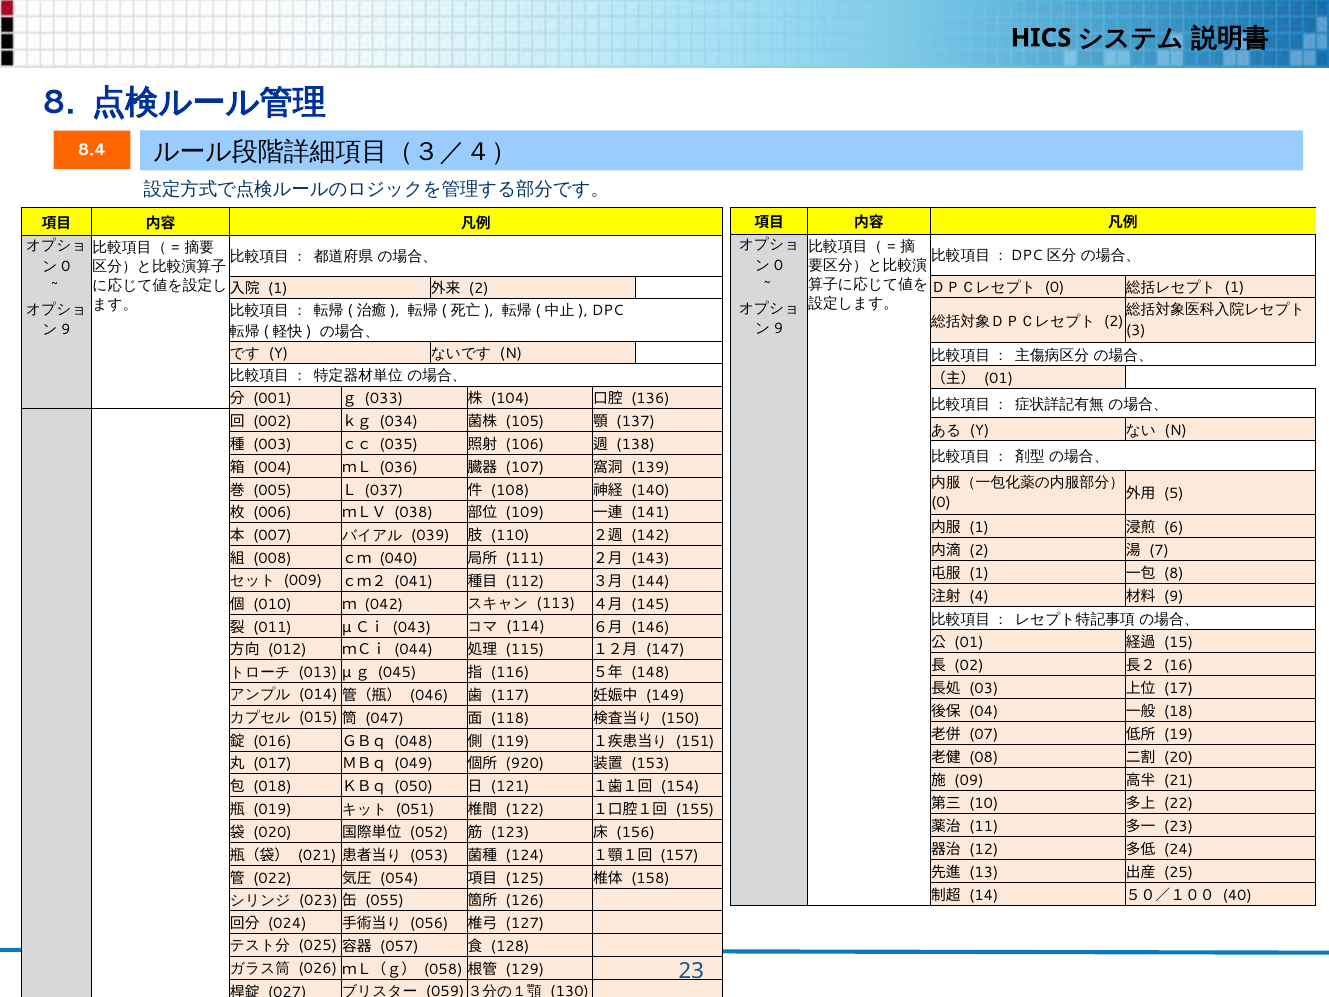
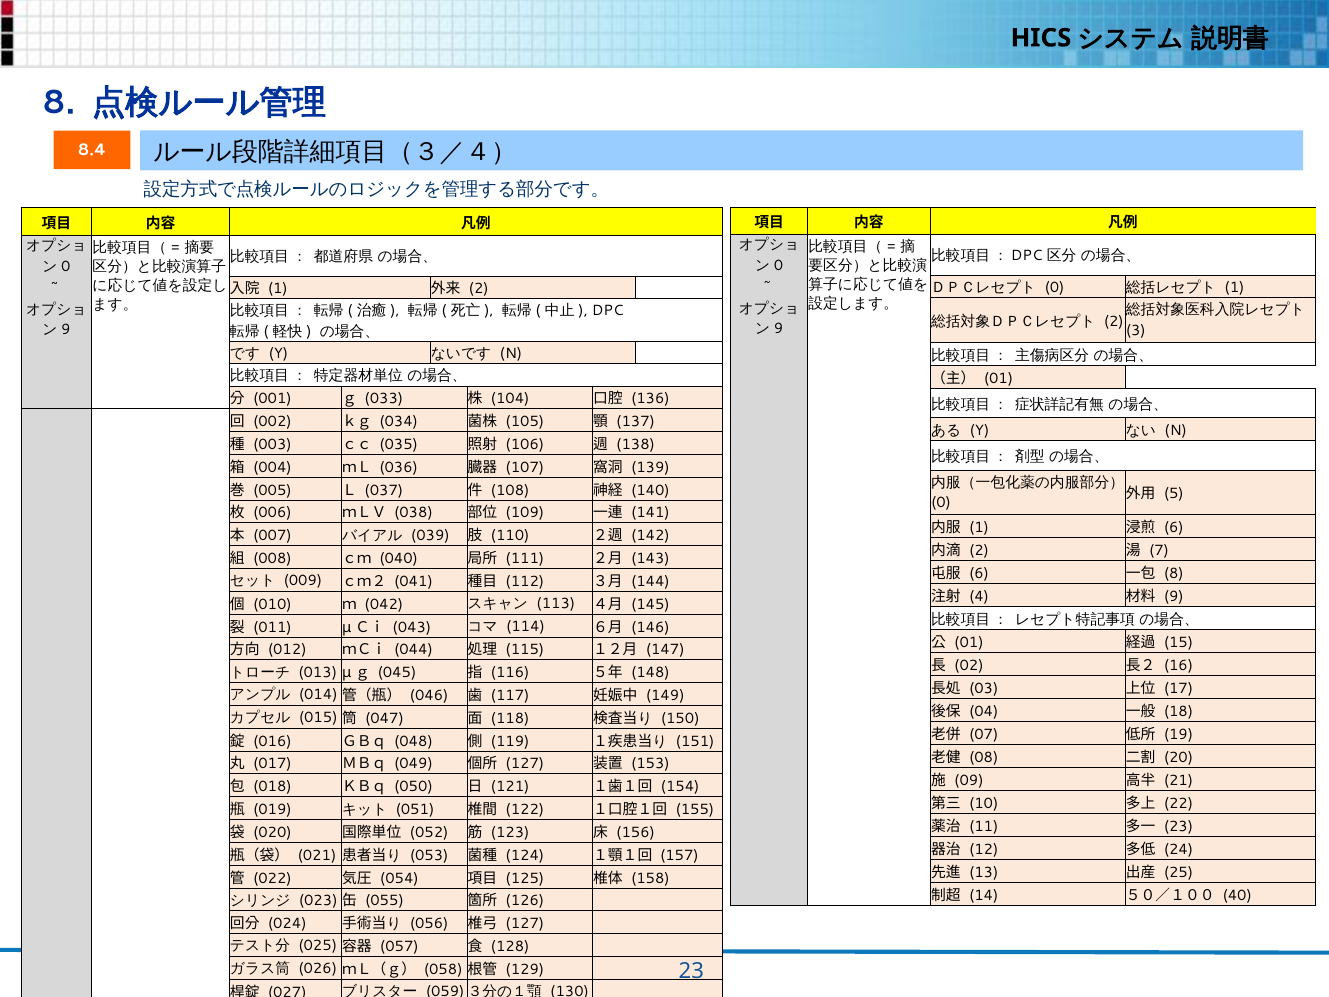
1: 1 -> 6 (979, 574)
920: 920 -> 127 (525, 764)
